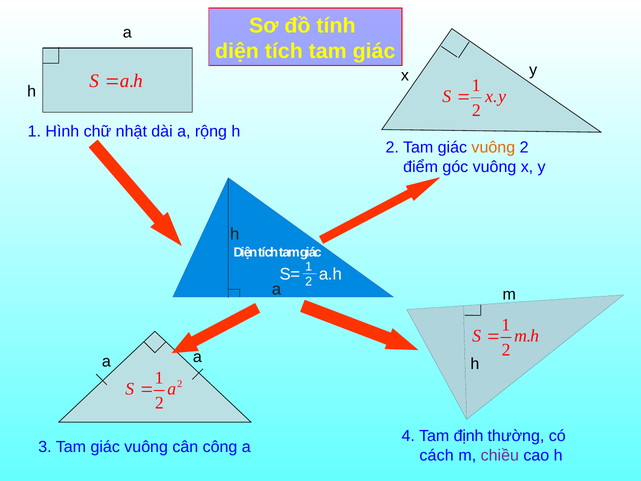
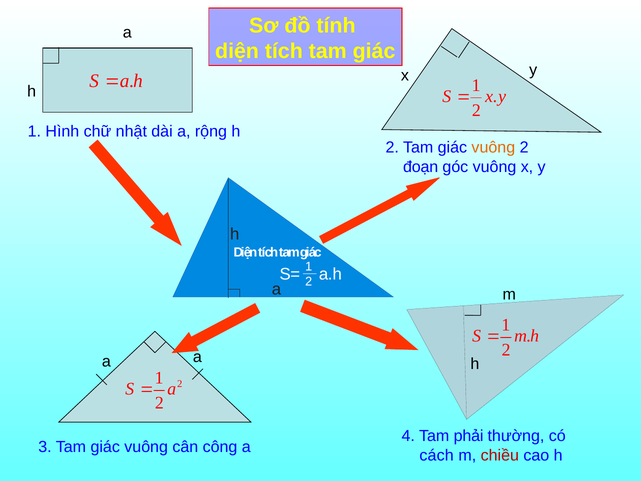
điểm: điểm -> đoạn (421, 167)
định: định -> phải (469, 436)
chiều colour: purple -> red (500, 455)
